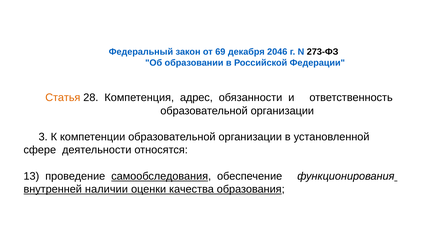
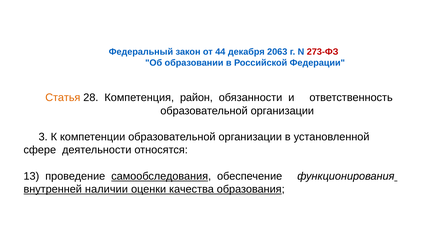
69: 69 -> 44 (220, 52)
2046: 2046 -> 2063 (277, 52)
273-ФЗ colour: black -> red (323, 52)
адрес: адрес -> район (196, 98)
